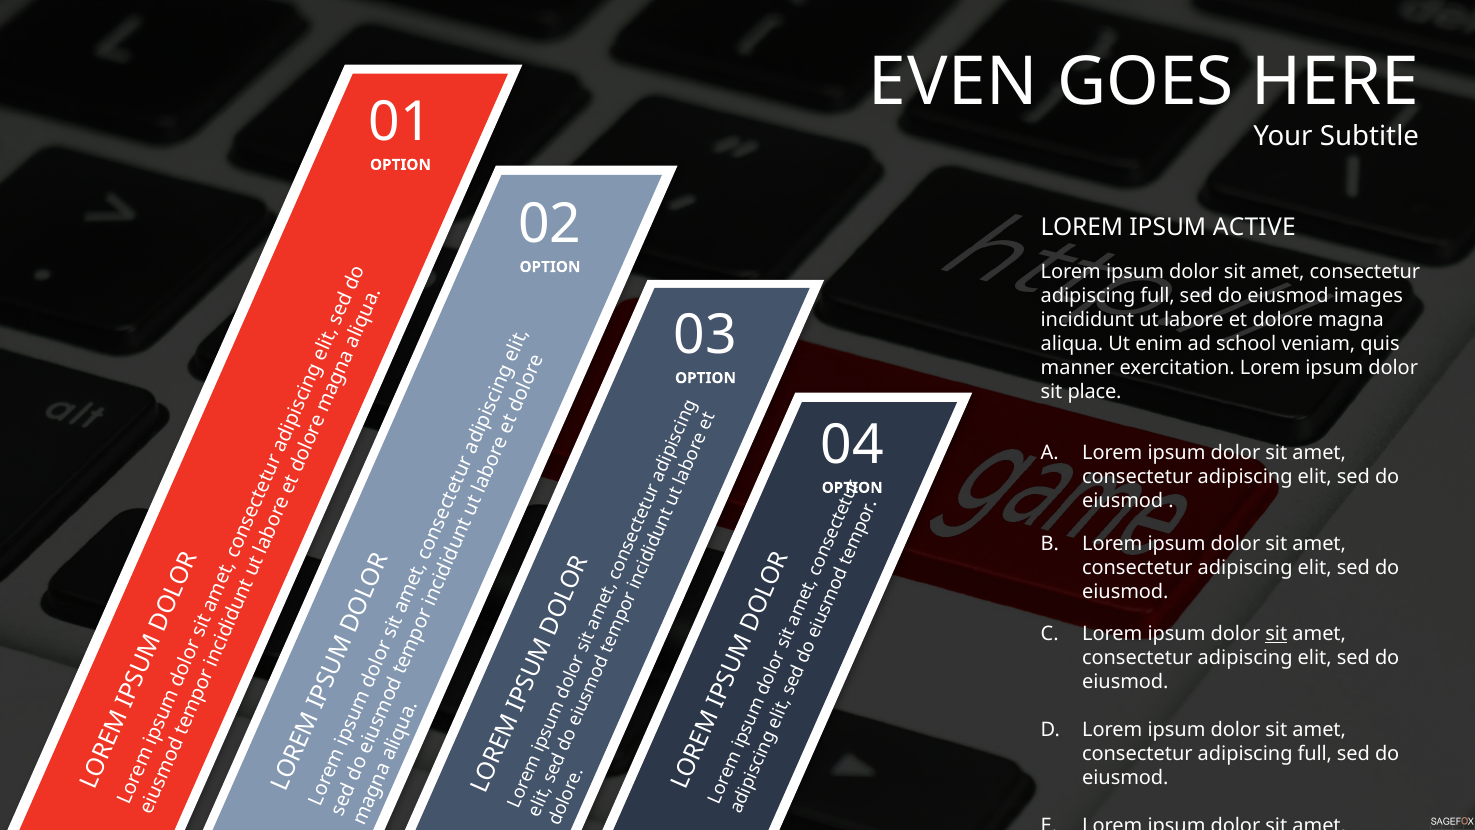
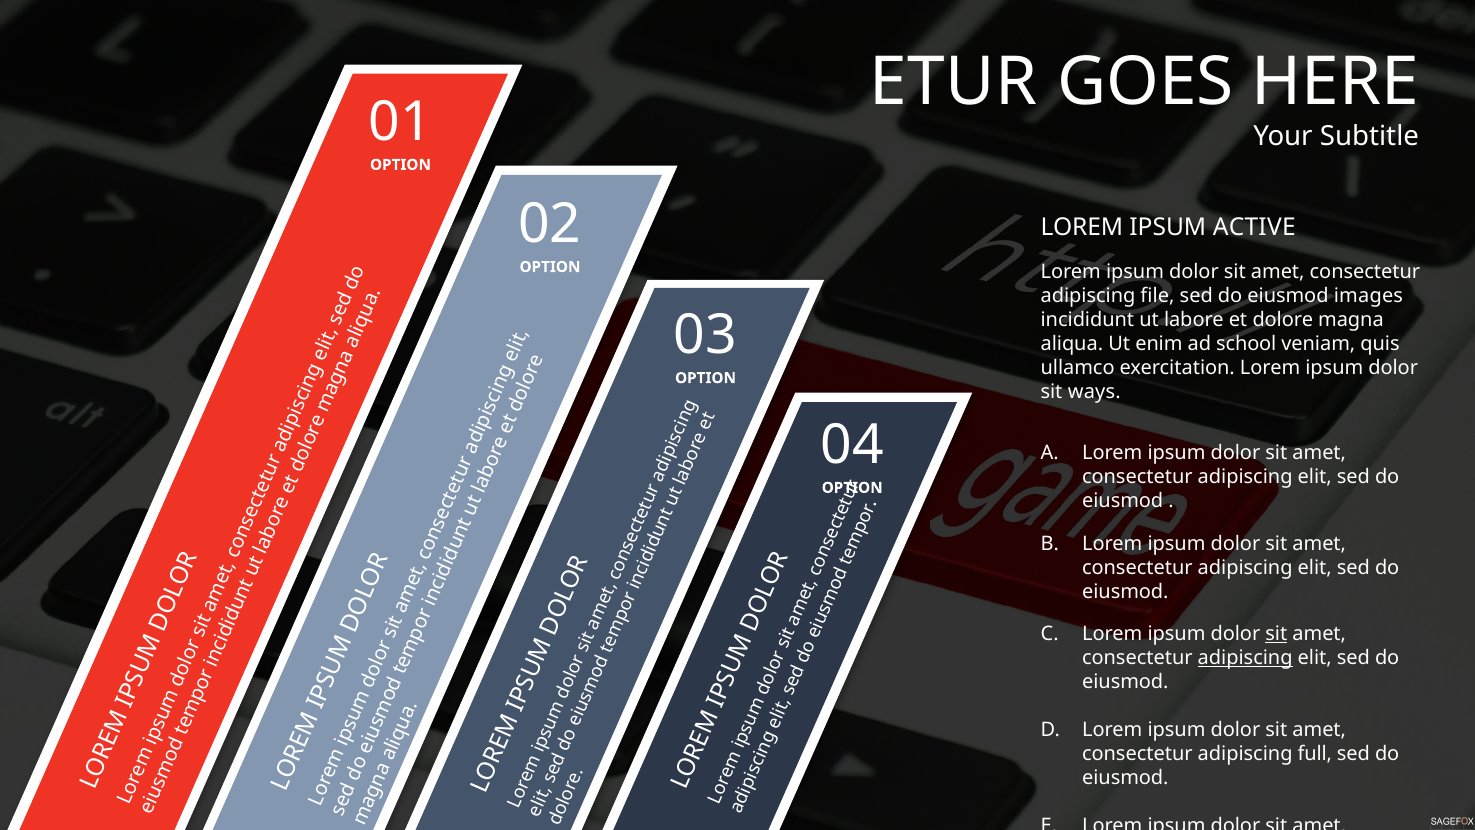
EVEN: EVEN -> ETUR (954, 82)
full: full -> file (1157, 296)
manner: manner -> ullamco (1078, 368)
place: place -> ways (1094, 392)
adipiscing underline: none -> present (1245, 658)
